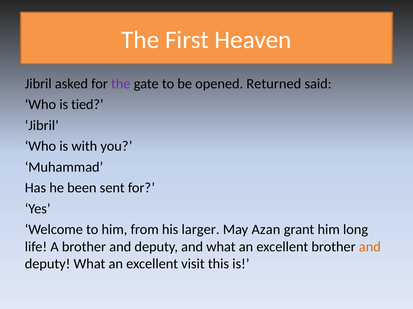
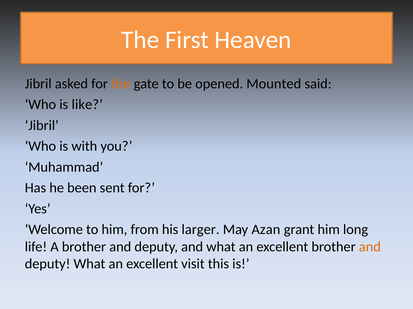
the colour: purple -> orange (121, 84)
Returned: Returned -> Mounted (274, 84)
tied: tied -> like (87, 105)
